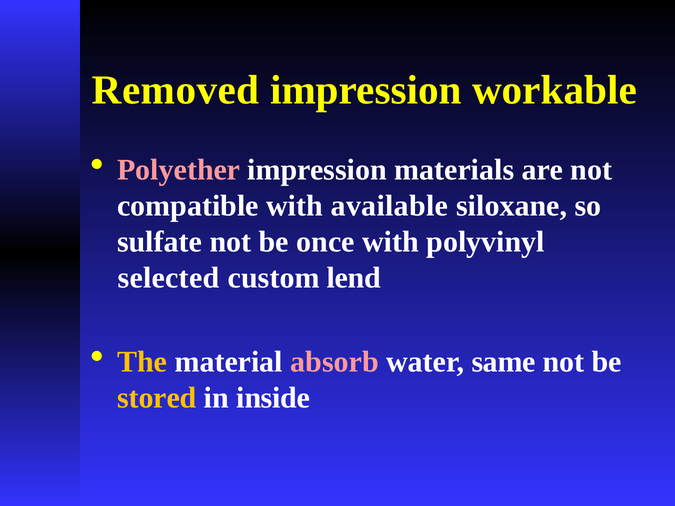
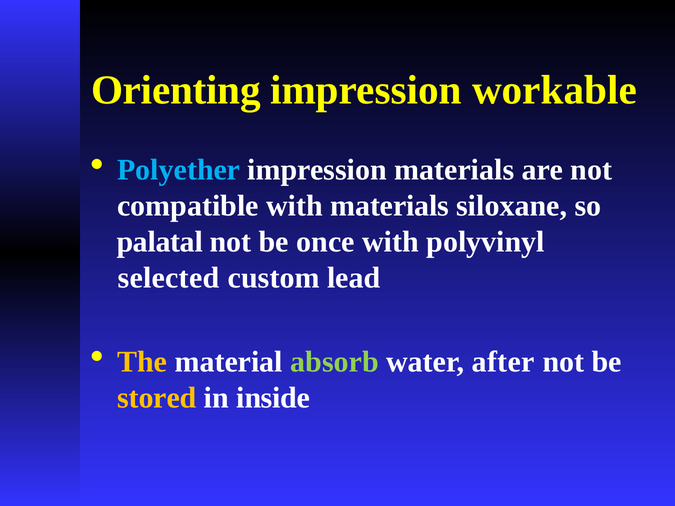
Removed: Removed -> Orienting (176, 90)
Polyether colour: pink -> light blue (179, 170)
with available: available -> materials (390, 206)
sulfate: sulfate -> palatal (160, 242)
lend: lend -> lead (354, 278)
absorb colour: pink -> light green (335, 362)
same: same -> after (503, 362)
